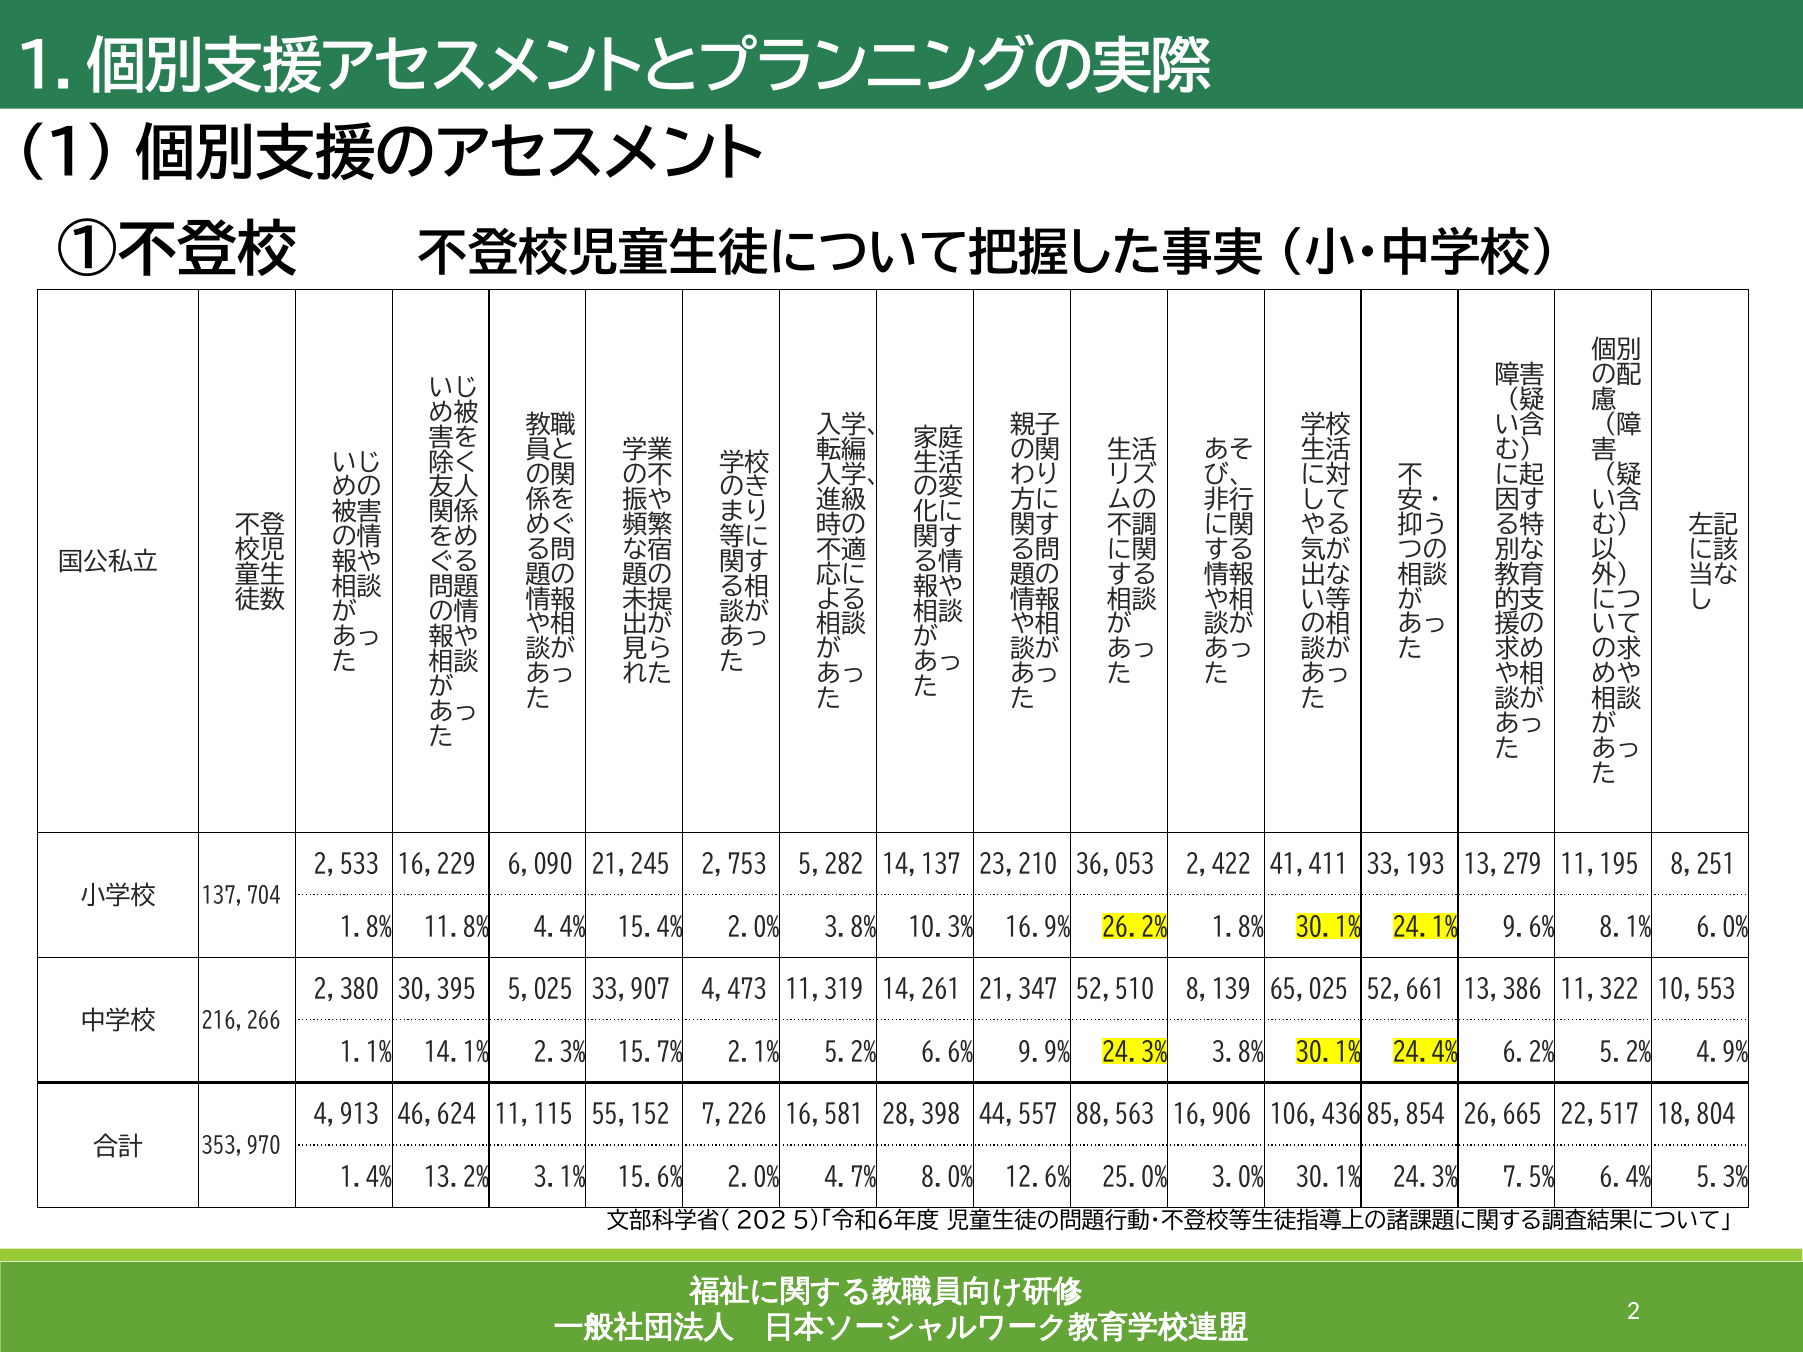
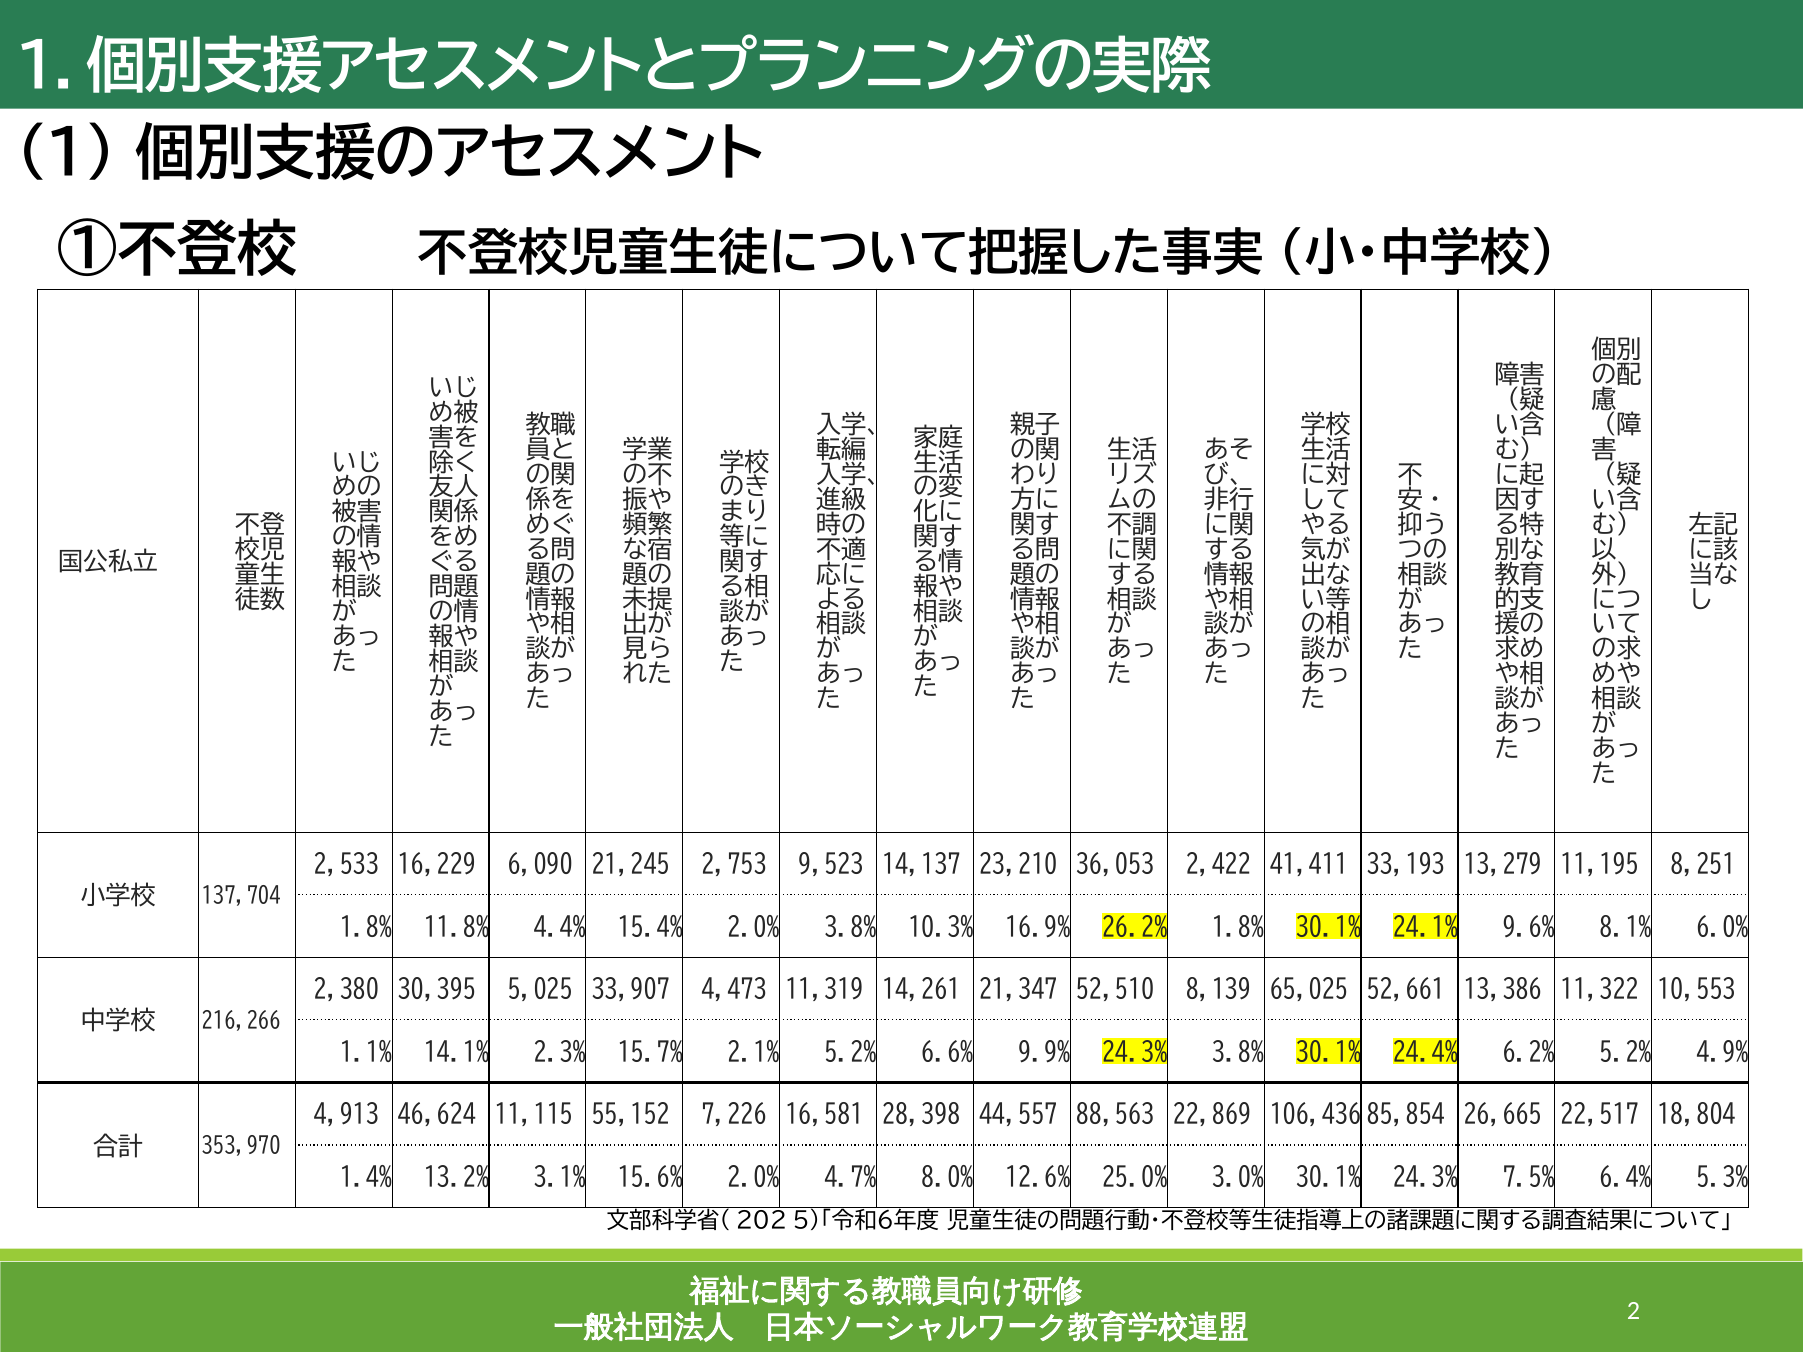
5,282: 5,282 -> 9,523 (831, 865)
16,906: 16,906 -> 22,869 (1212, 1115)
